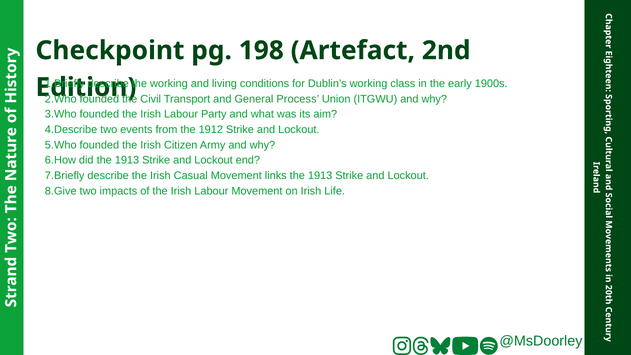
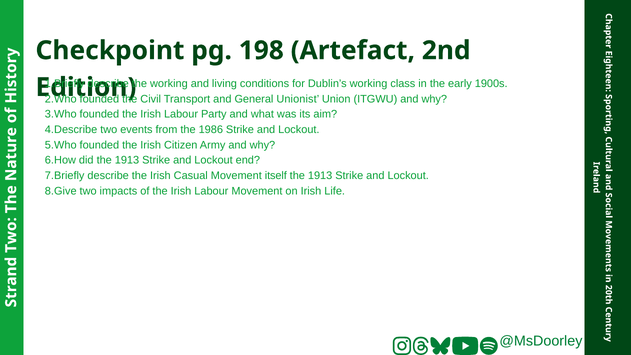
Process: Process -> Unionist (298, 99)
1912: 1912 -> 1986 (211, 130)
links: links -> itself (276, 176)
